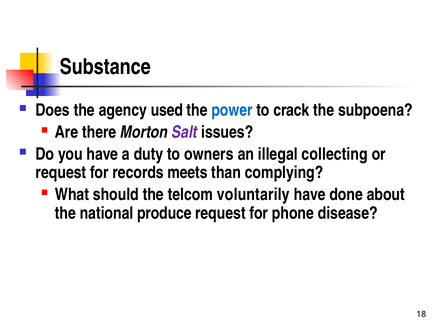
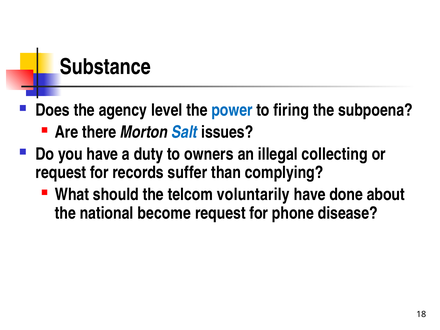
used: used -> level (167, 110)
crack: crack -> firing (291, 110)
Salt colour: purple -> blue (184, 132)
meets: meets -> suffer (187, 173)
produce: produce -> become (164, 213)
